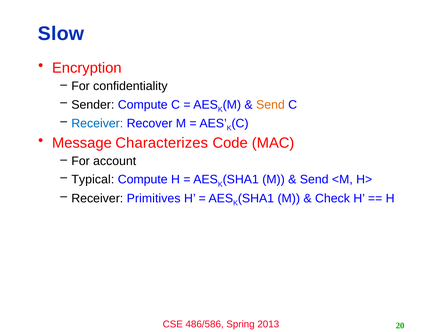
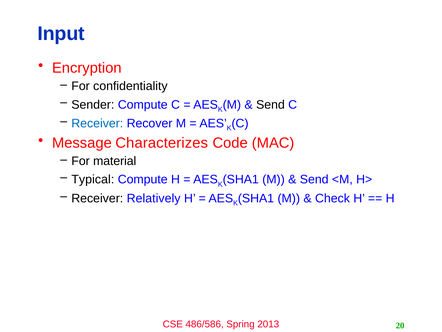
Slow: Slow -> Input (61, 34)
Send colour: orange -> black (270, 104)
account: account -> material (115, 161)
Primitives: Primitives -> Relatively (154, 198)
